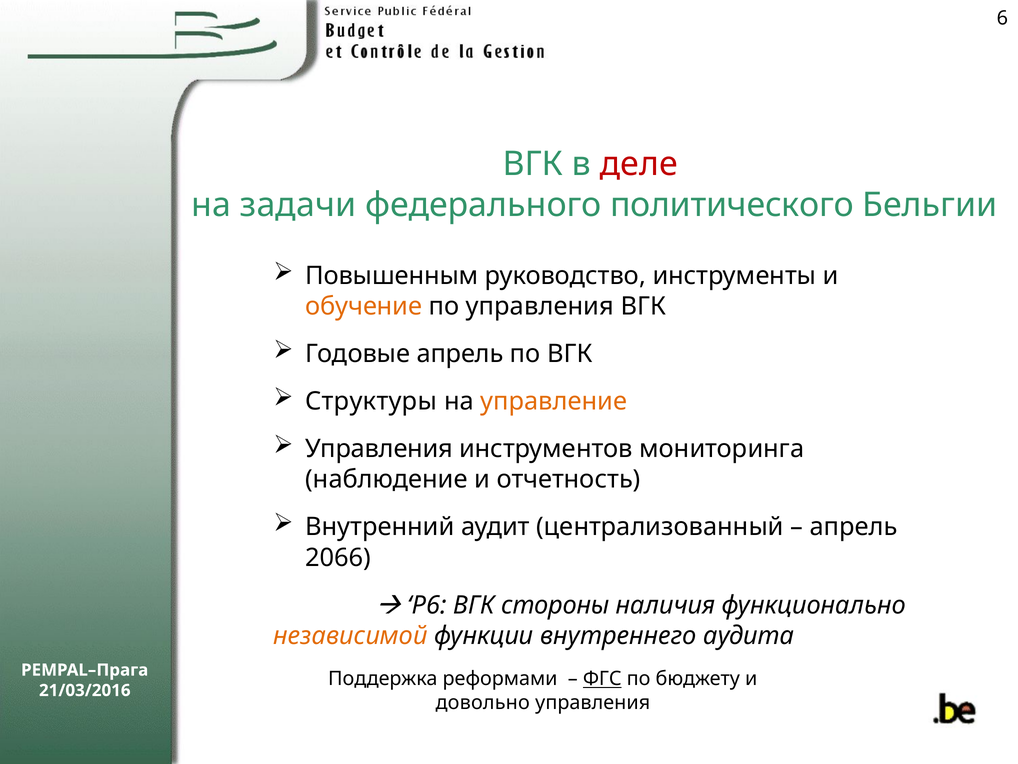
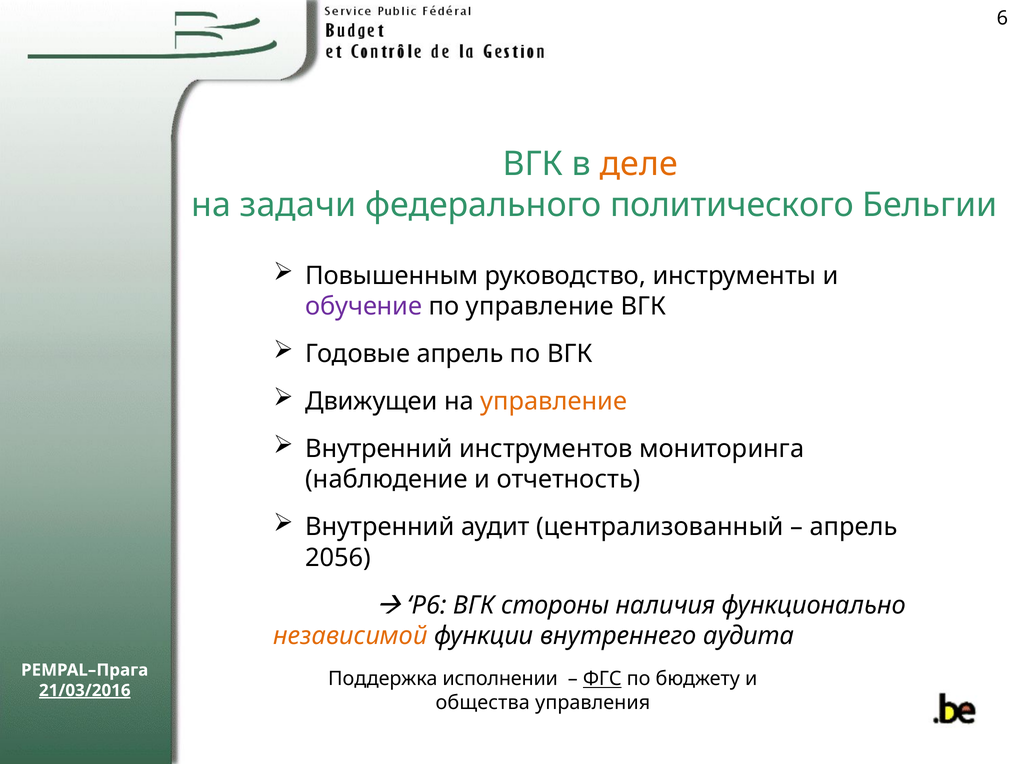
деле colour: red -> orange (639, 164)
обучение colour: orange -> purple (364, 306)
по управления: управления -> управление (540, 306)
Структуры: Структуры -> Движущеи (371, 401)
Управления: Управления -> Внутренний (379, 449)
2066: 2066 -> 2056 (338, 557)
реформами: реформами -> исполнении (500, 678)
21/03/2016 underline: none -> present (85, 690)
довольно: довольно -> общества (483, 702)
